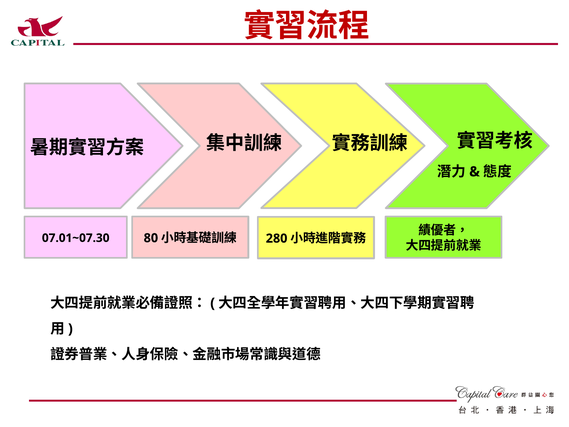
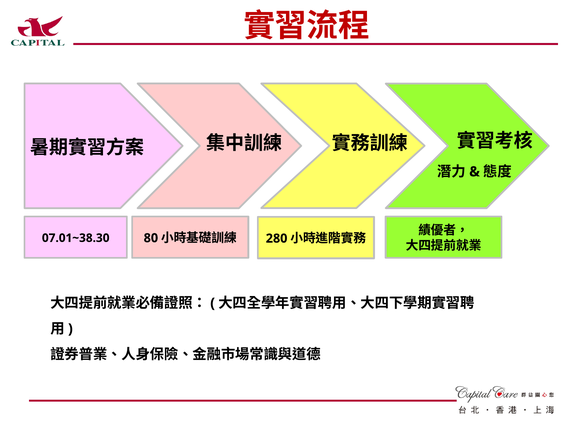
07.01~07.30: 07.01~07.30 -> 07.01~38.30 (76, 238)
